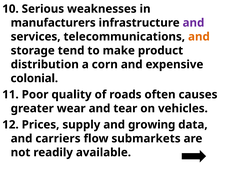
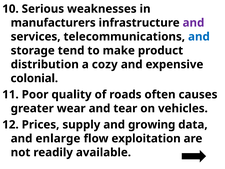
and colour: orange -> blue (199, 37)
corn: corn -> cozy (105, 64)
carriers: carriers -> enlarge (58, 138)
submarkets: submarkets -> exploitation (146, 138)
